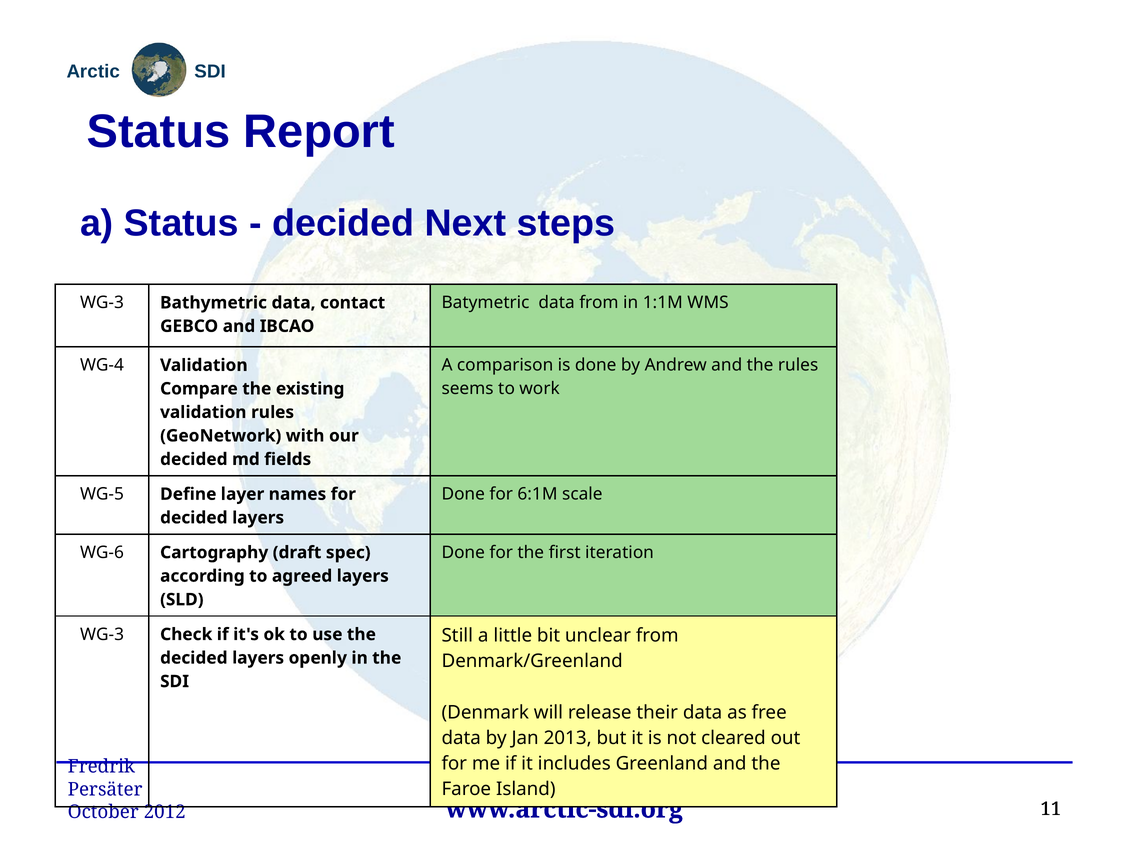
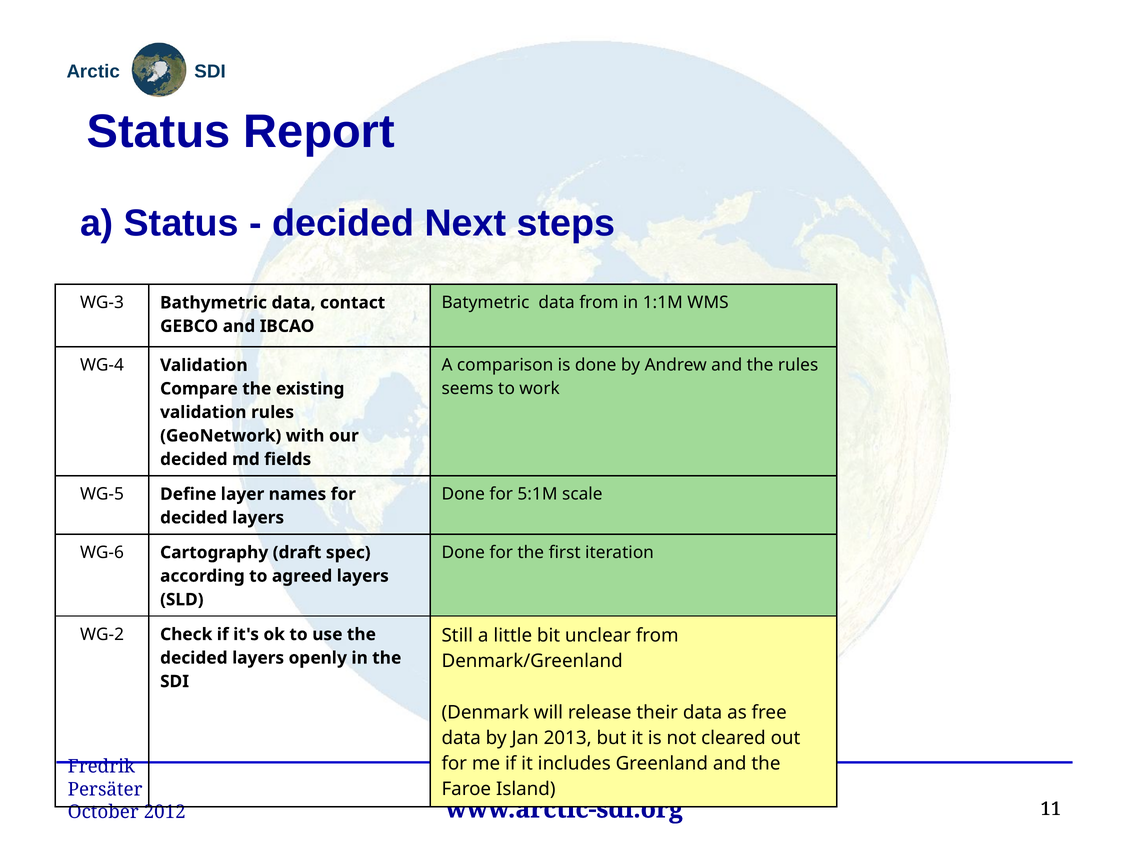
6:1M: 6:1M -> 5:1M (537, 494)
WG-3: WG-3 -> WG-2 (102, 634)
